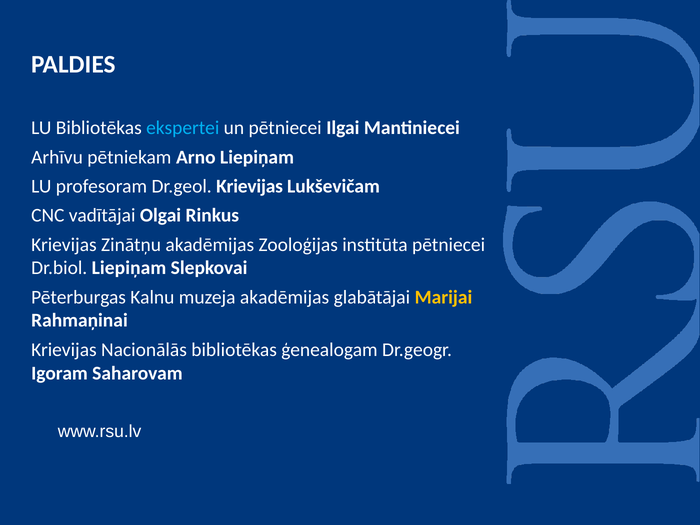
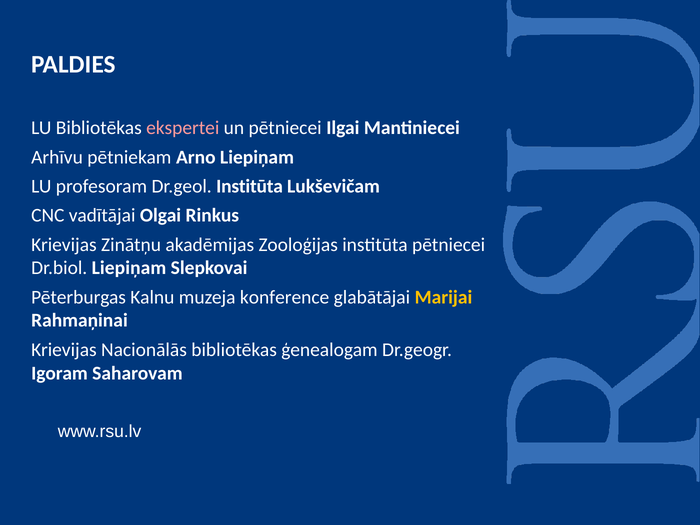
ekspertei colour: light blue -> pink (183, 128)
Dr.geol Krievijas: Krievijas -> Institūta (250, 186)
muzeja akadēmijas: akadēmijas -> konference (285, 297)
